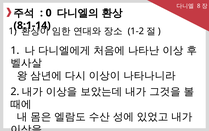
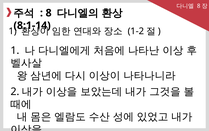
0: 0 -> 8 (49, 13)
